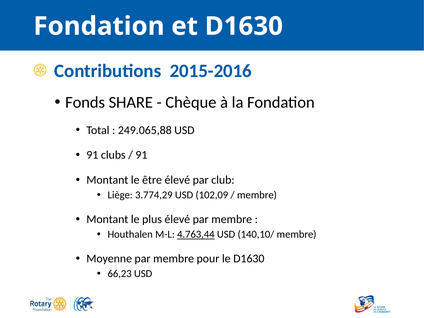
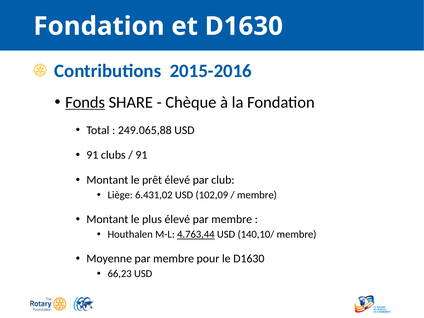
Fonds underline: none -> present (85, 102)
être: être -> prêt (152, 180)
3.774,29: 3.774,29 -> 6.431,02 (154, 195)
